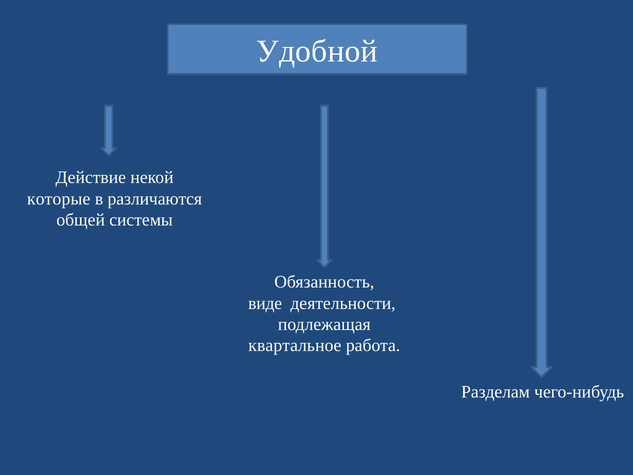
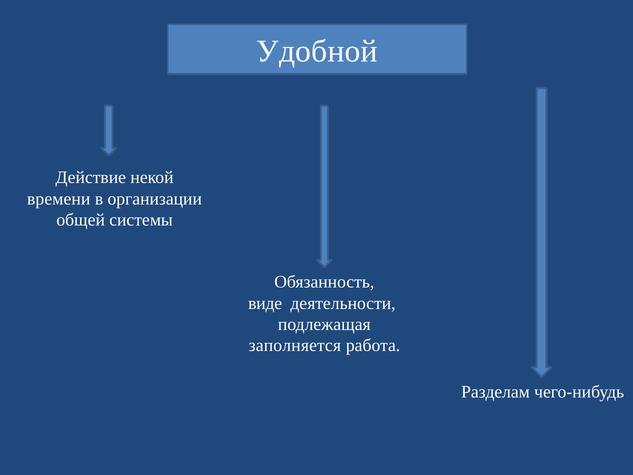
которые: которые -> времени (59, 199)
различаются: различаются -> организации (155, 199)
квартальное: квартальное -> заполняется (295, 345)
